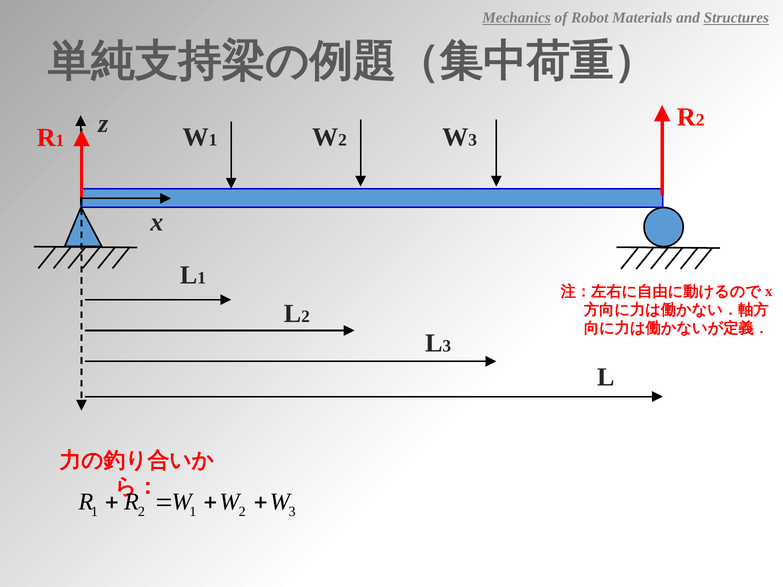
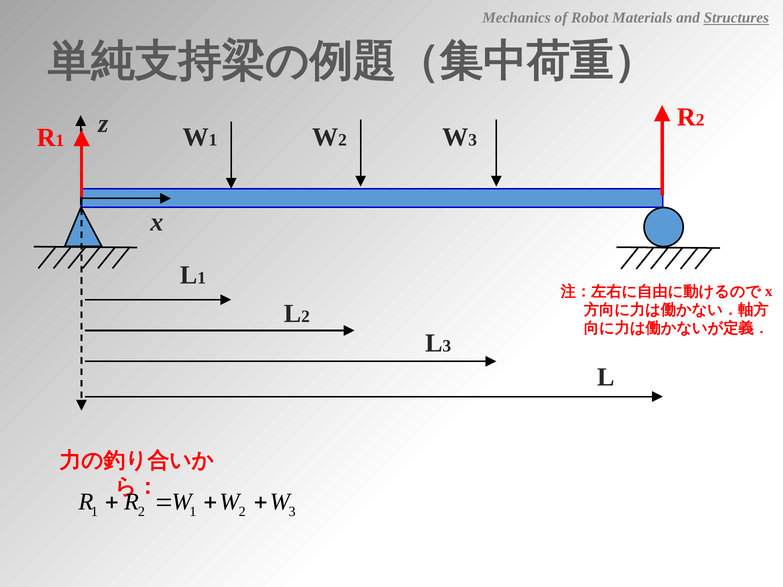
Mechanics underline: present -> none (517, 18)
